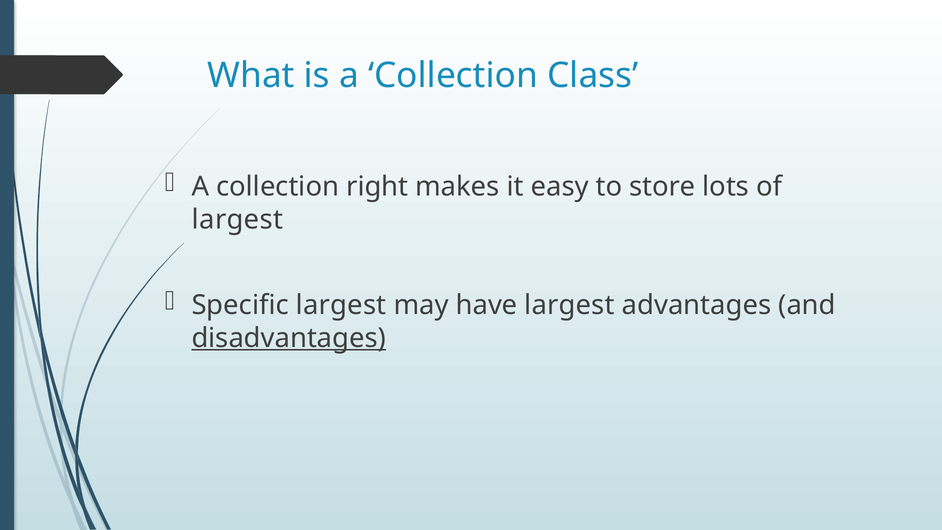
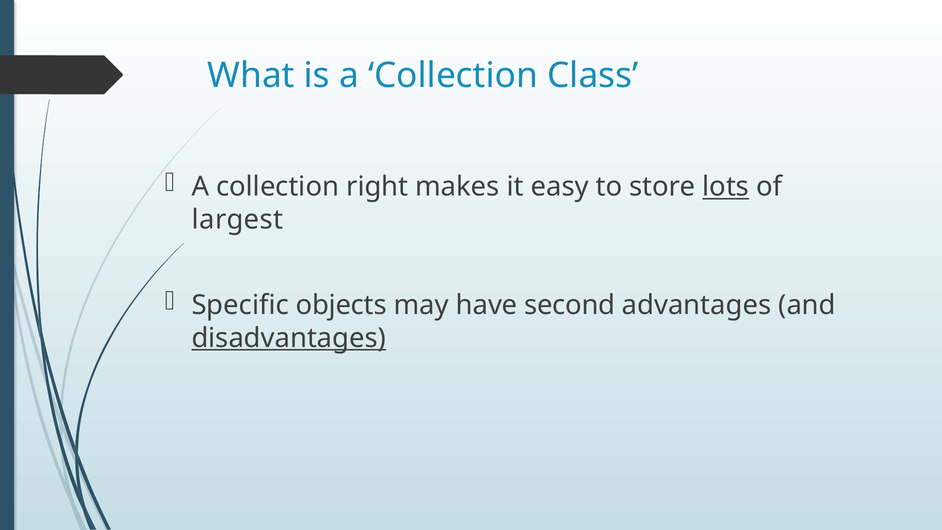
lots underline: none -> present (726, 187)
Specific largest: largest -> objects (341, 305)
have largest: largest -> second (570, 305)
